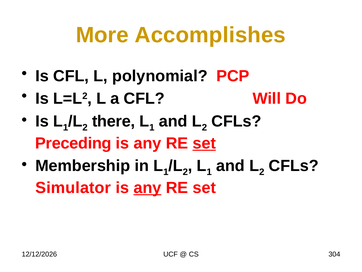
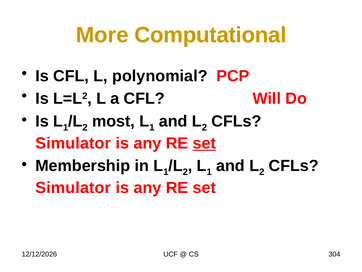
Accomplishes: Accomplishes -> Computational (210, 35)
there: there -> most (113, 121)
Preceding: Preceding -> Simulator (73, 143)
any underline: present -> none (147, 187)
